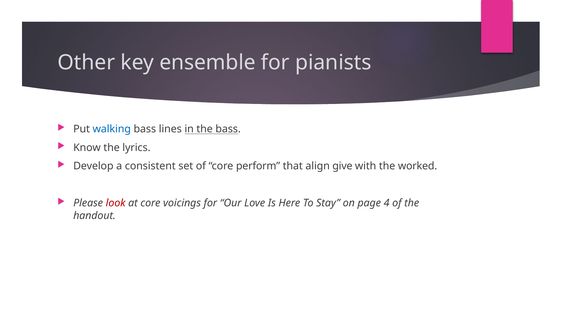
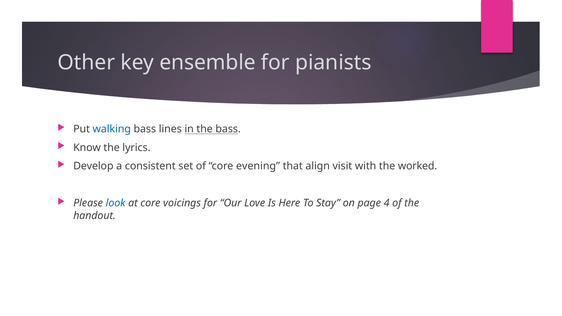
perform: perform -> evening (258, 166)
give: give -> visit (342, 166)
look colour: red -> blue (116, 203)
